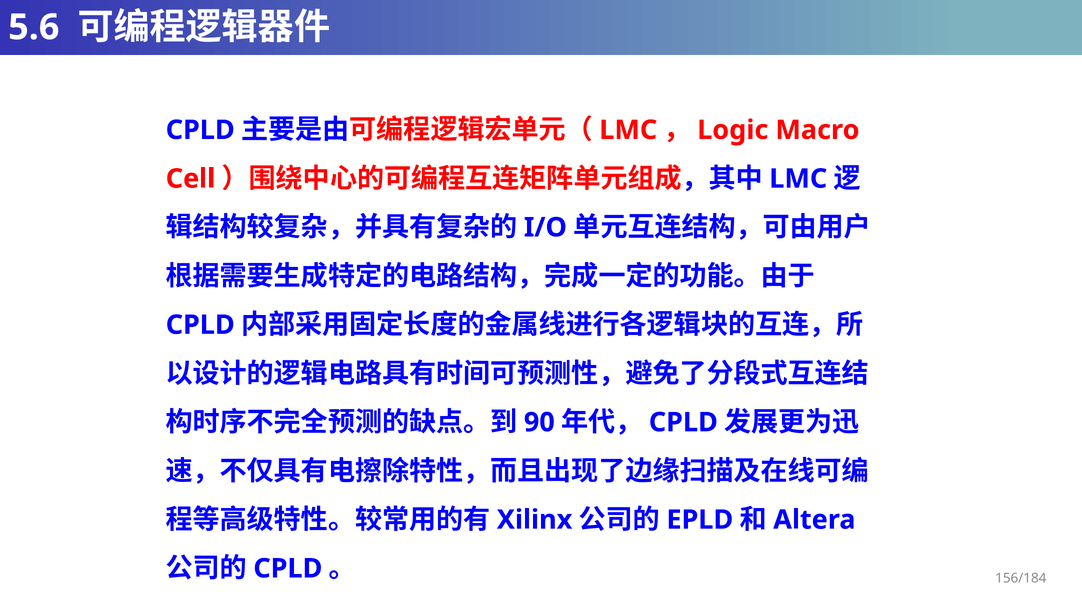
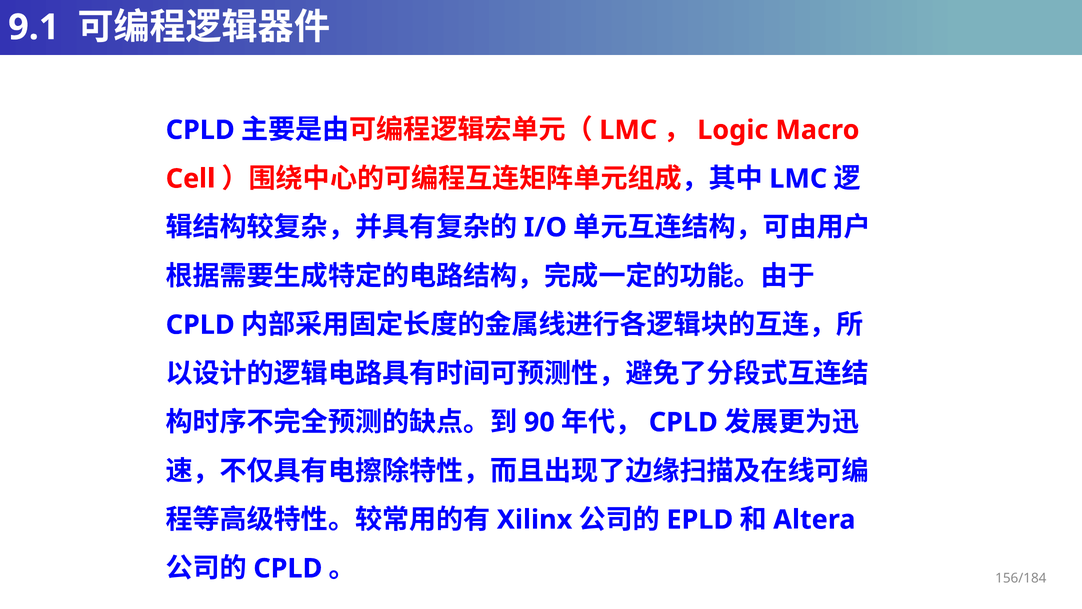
5.6: 5.6 -> 9.1 (34, 27)
